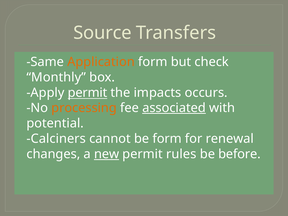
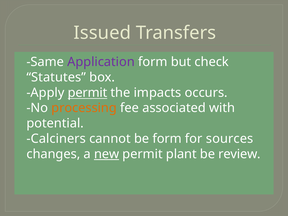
Source: Source -> Issued (102, 33)
Application colour: orange -> purple (101, 62)
Monthly: Monthly -> Statutes (56, 77)
associated underline: present -> none (174, 108)
renewal: renewal -> sources (230, 139)
rules: rules -> plant (181, 154)
before: before -> review (239, 154)
